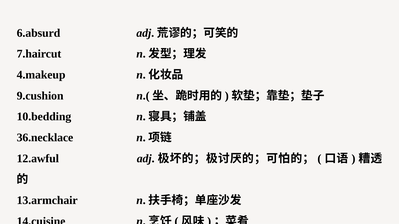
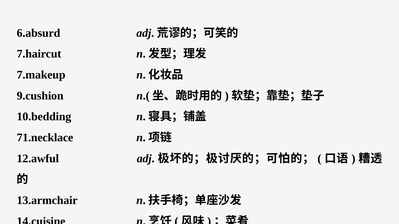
4.makeup: 4.makeup -> 7.makeup (41, 75)
36.necklace: 36.necklace -> 71.necklace (45, 138)
